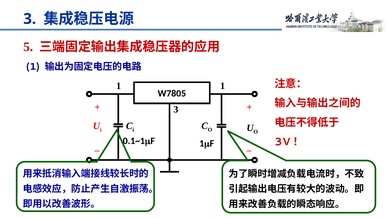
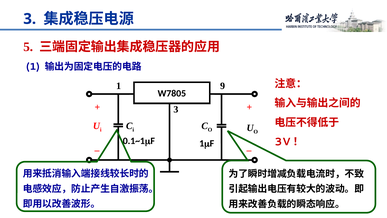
1 1: 1 -> 9 (223, 86)
